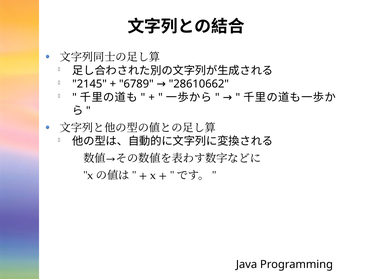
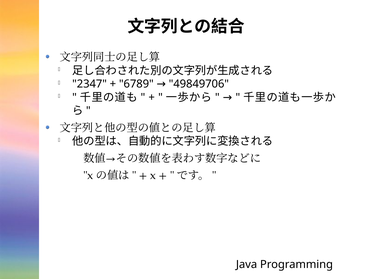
2145: 2145 -> 2347 (90, 84)
28610662: 28610662 -> 49849706 (199, 84)
